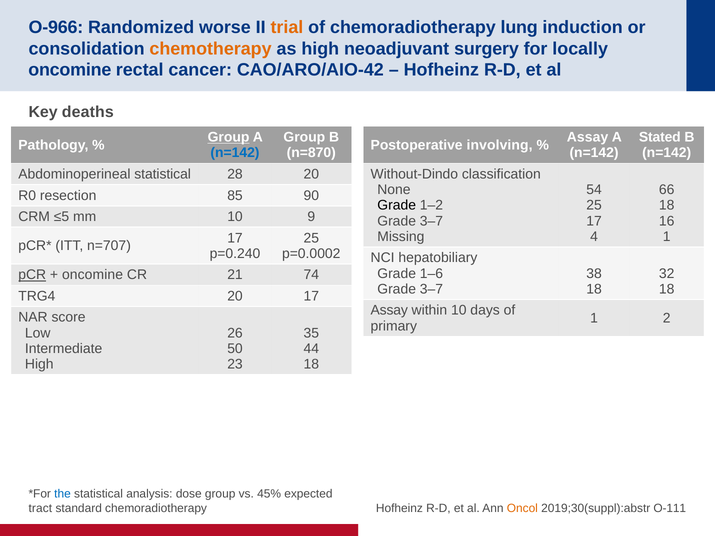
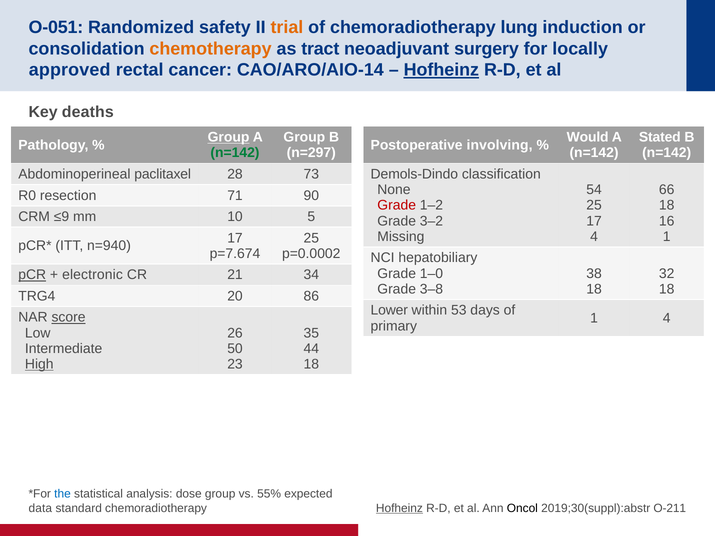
O-966: O-966 -> O-051 (56, 27)
worse: worse -> safety (225, 27)
as high: high -> tract (320, 49)
oncomine: oncomine -> approved (70, 70)
CAO/ARO/AIO-42: CAO/ARO/AIO-42 -> CAO/ARO/AIO-14 (310, 70)
Hofheinz underline: none -> present (441, 70)
Assay: Assay -> Would (588, 137)
n=142 colour: blue -> green (235, 153)
n=870: n=870 -> n=297 (311, 153)
Abdominoperineal statistical: statistical -> paclitaxel (163, 174)
28 20: 20 -> 73 (311, 174)
Without-Dindo: Without-Dindo -> Demols-Dindo (414, 174)
85: 85 -> 71 (235, 196)
Grade colour: black -> red (397, 205)
≤5: ≤5 -> ≤9 (62, 217)
9: 9 -> 5 (311, 217)
3–7: 3–7 -> 3–2 (431, 221)
n=707: n=707 -> n=940 (109, 246)
p=0.240: p=0.240 -> p=7.674 (235, 254)
1–6: 1–6 -> 1–0 (431, 274)
oncomine: oncomine -> electronic (93, 275)
74: 74 -> 34 (311, 275)
3–7: 3–7 -> 3–8 (431, 289)
20 17: 17 -> 86 (311, 296)
Assay: Assay -> Lower (389, 311)
within 10: 10 -> 53 (459, 311)
score underline: none -> present (69, 318)
1 2: 2 -> 4 (667, 318)
High underline: none -> present (39, 364)
45%: 45% -> 55% (269, 494)
tract: tract -> data (40, 508)
Hofheinz underline: none -> present (399, 508)
Oncol colour: orange -> black (522, 508)
O-111: O-111 -> O-211 (670, 508)
